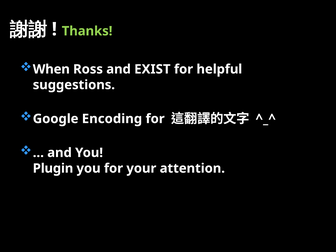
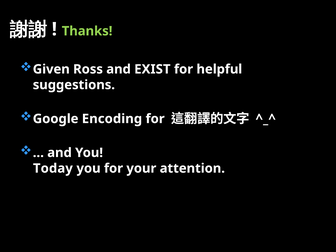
When: When -> Given (51, 69)
Plugin: Plugin -> Today (53, 168)
